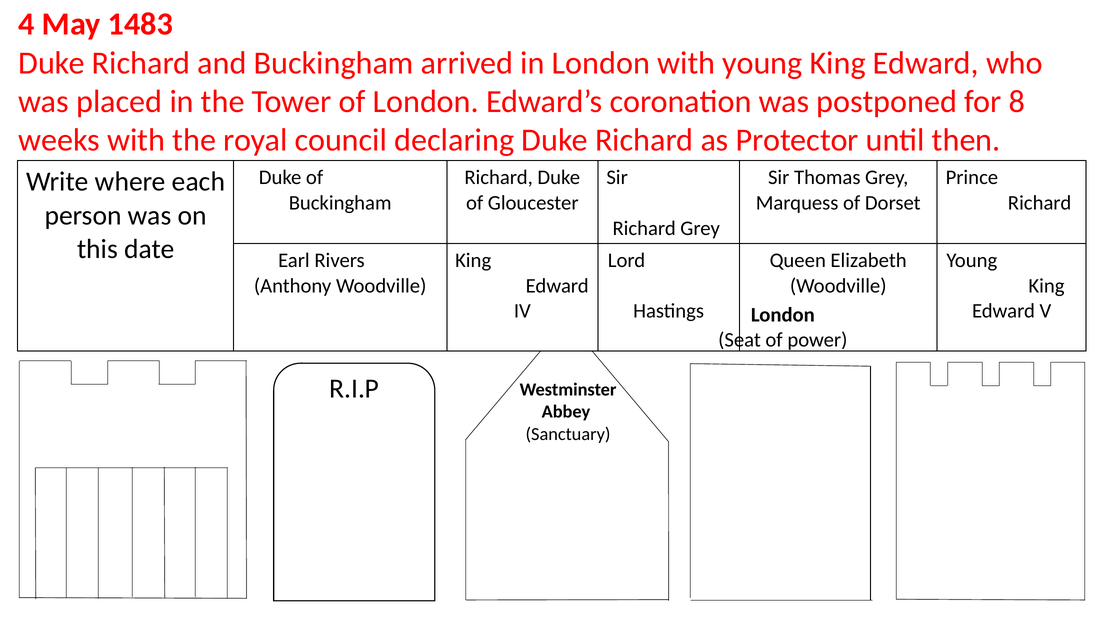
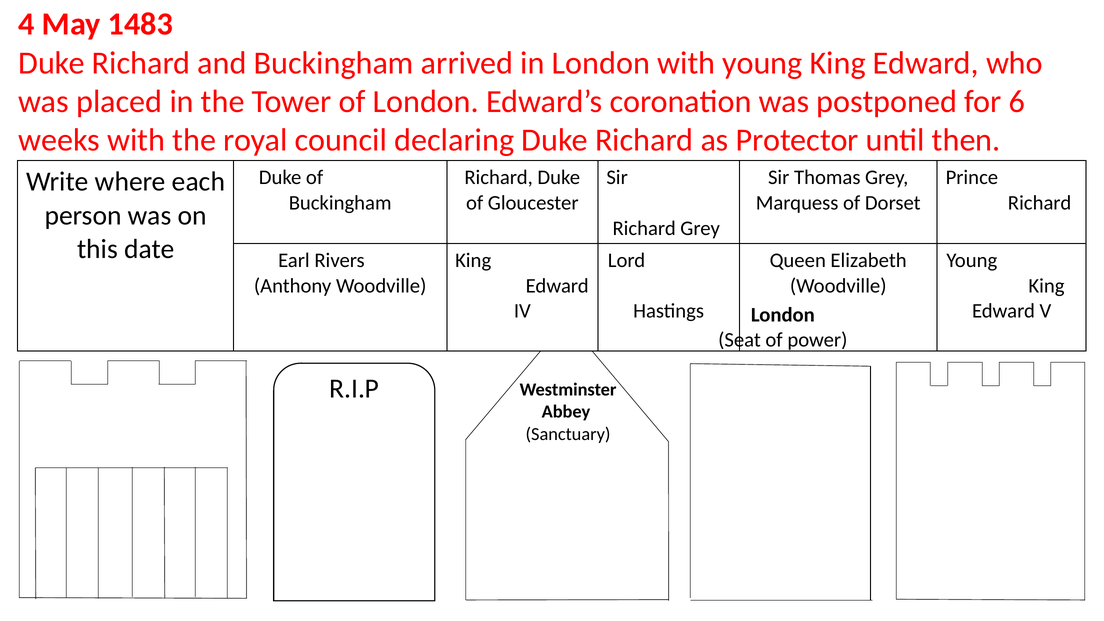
8: 8 -> 6 (1017, 102)
